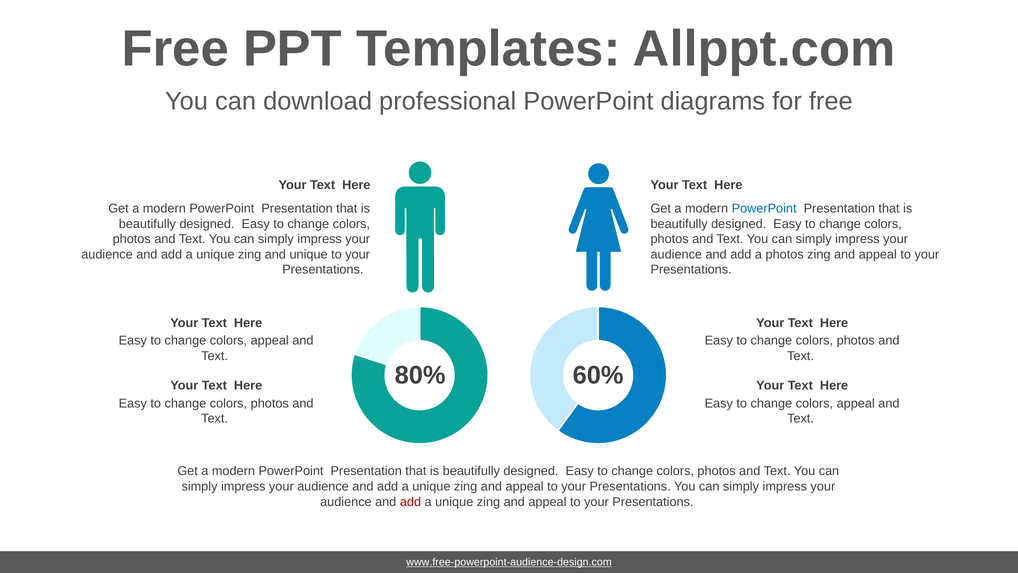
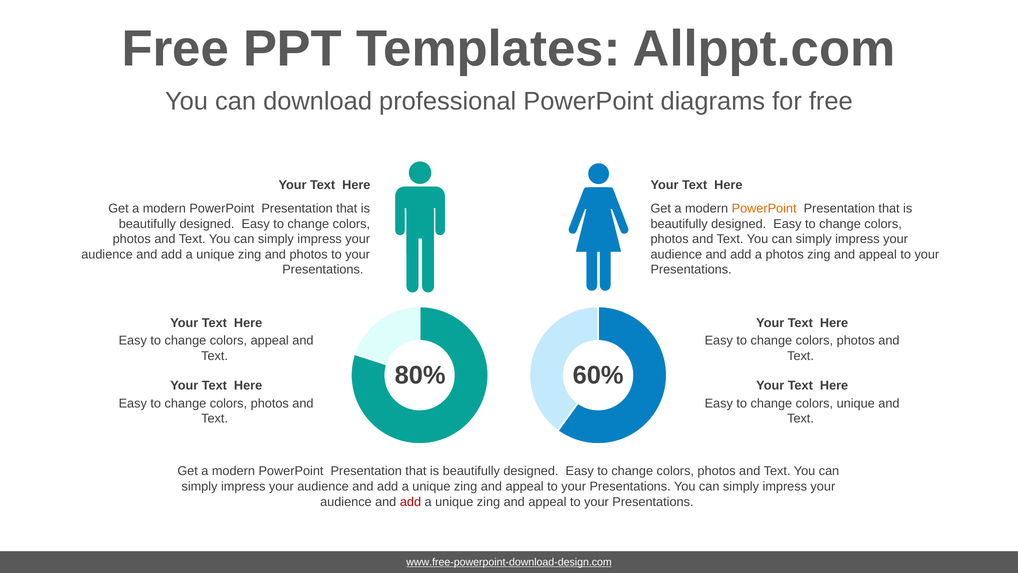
PowerPoint colour: blue -> orange (764, 208)
and unique: unique -> photos (309, 254)
appeal: appeal -> unique (856, 403)
www.free-powerpoint-audience-design.com: www.free-powerpoint-audience-design.com -> www.free-powerpoint-download-design.com (509, 562)
